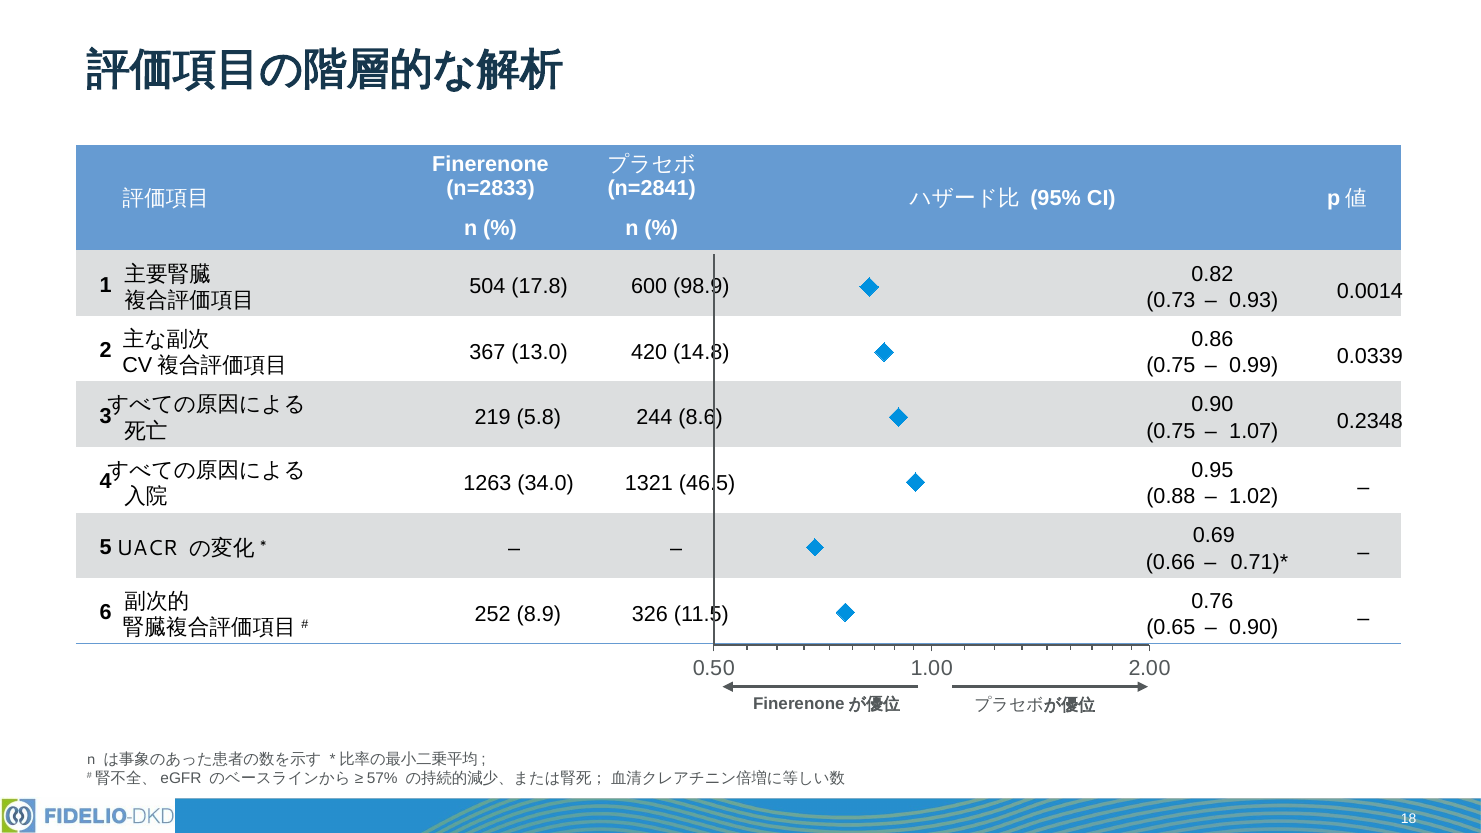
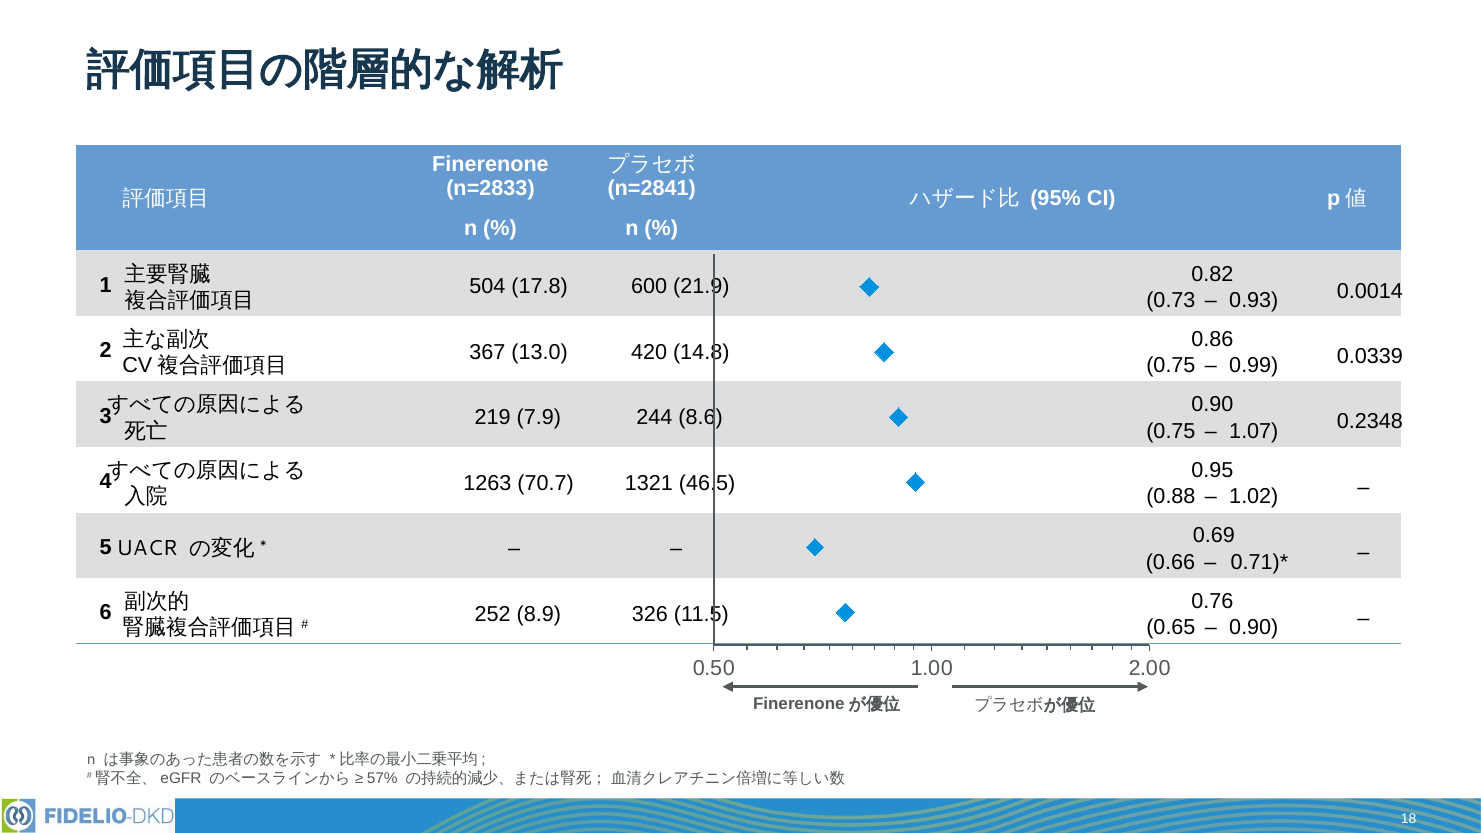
98.9: 98.9 -> 21.9 (701, 287)
5.8: 5.8 -> 7.9 (539, 418)
34.0: 34.0 -> 70.7 (546, 483)
